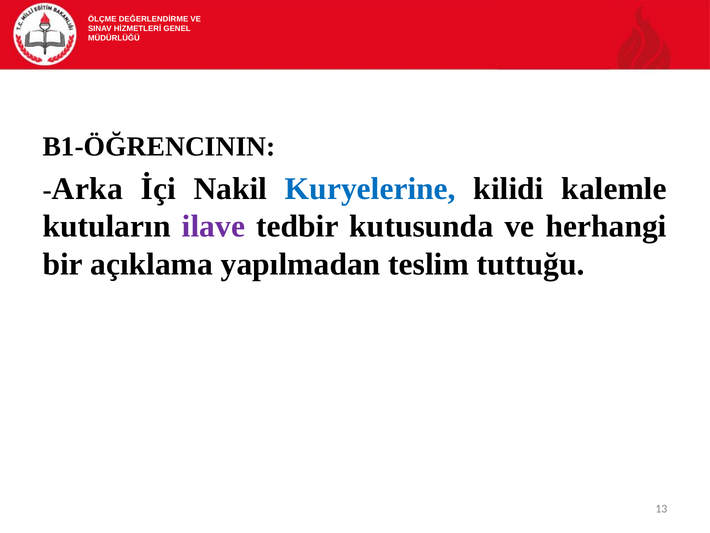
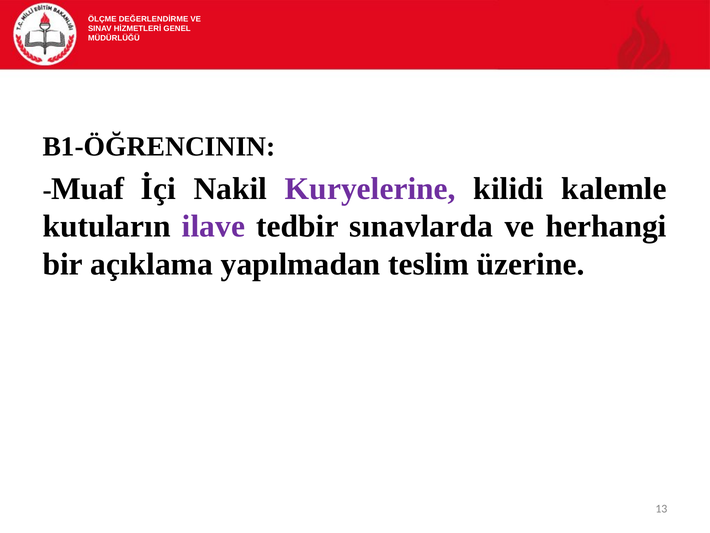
Arka: Arka -> Muaf (88, 188)
Kuryelerine colour: blue -> purple (370, 188)
kutusunda: kutusunda -> sınavlarda (421, 226)
tuttuğu: tuttuğu -> üzerine (531, 264)
